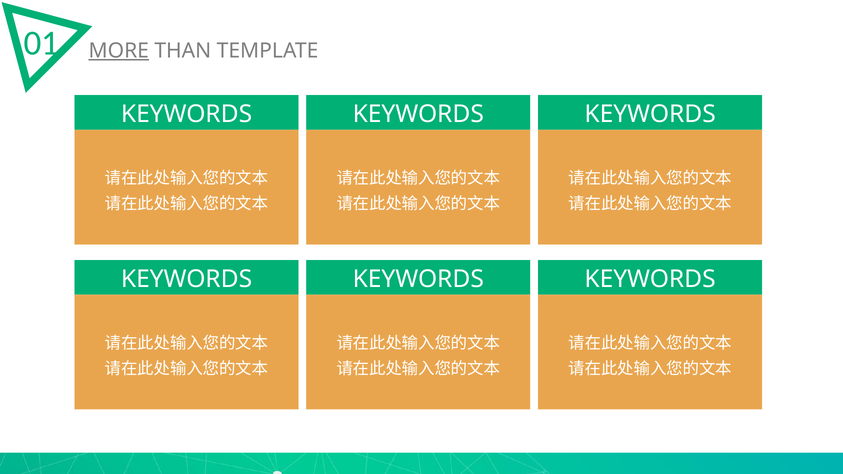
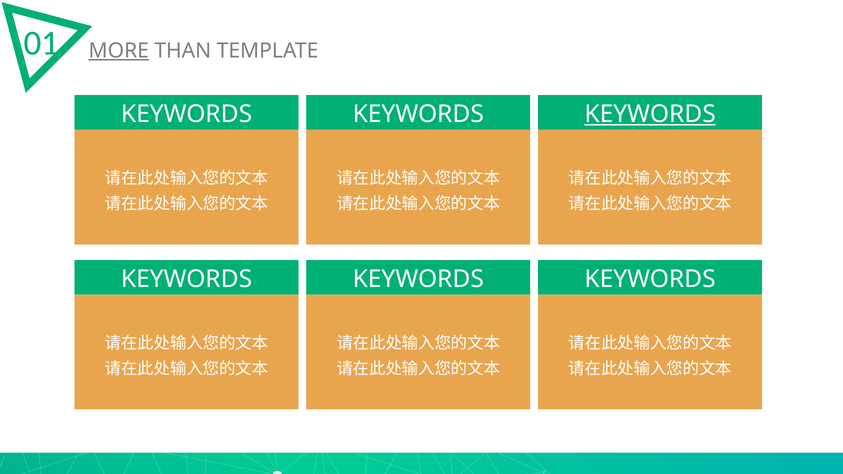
KEYWORDS underline: none -> present (650, 114)
